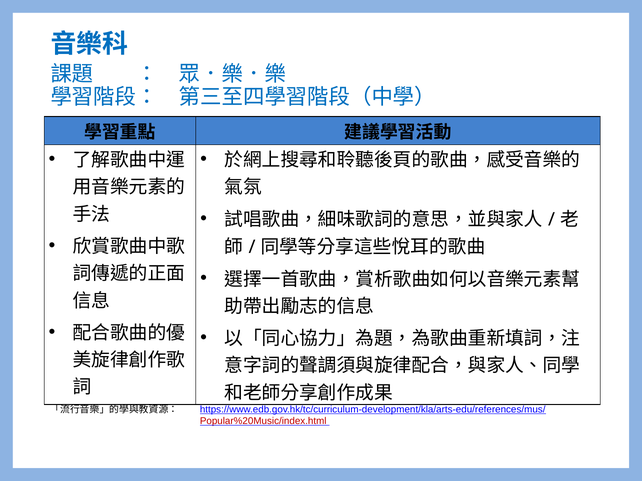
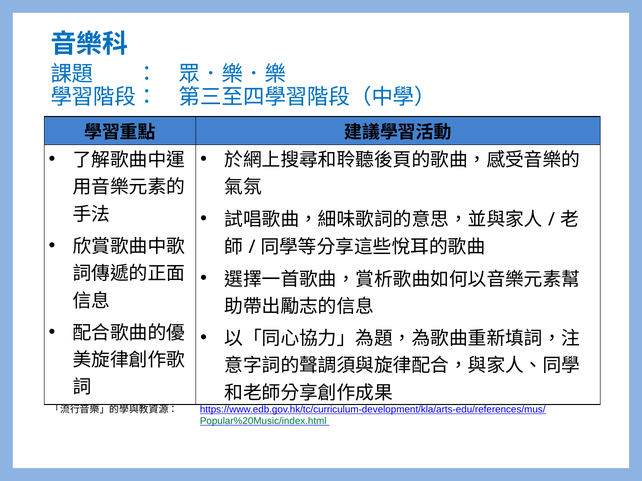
Popular%20Music/index.html colour: red -> green (263, 422)
